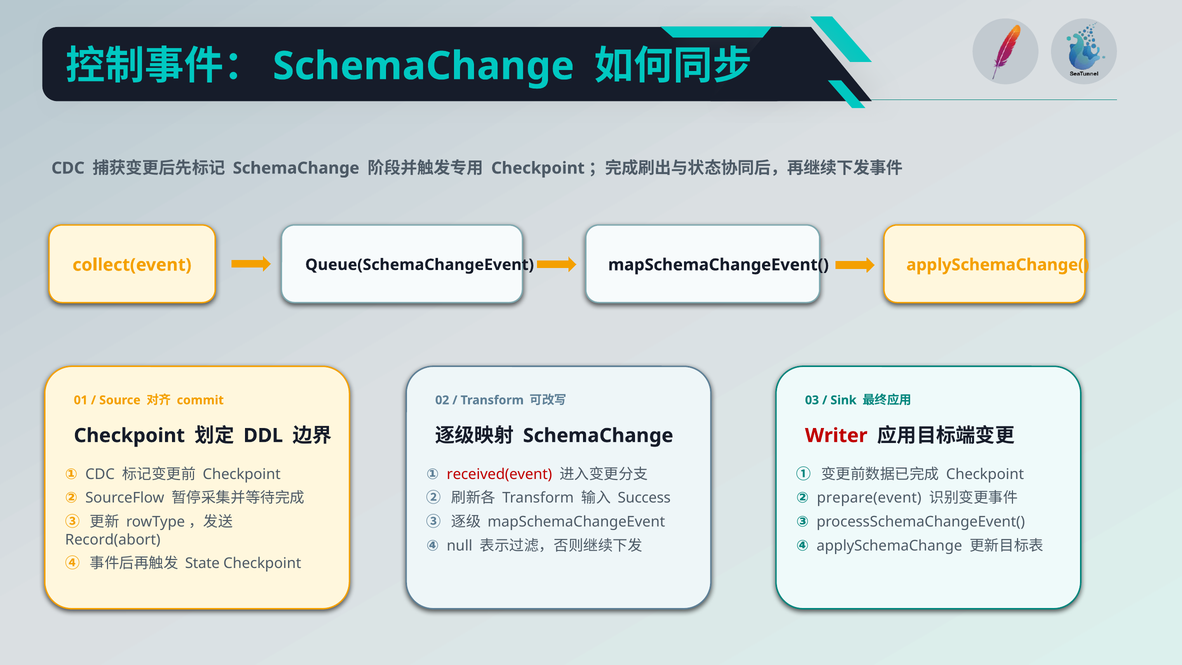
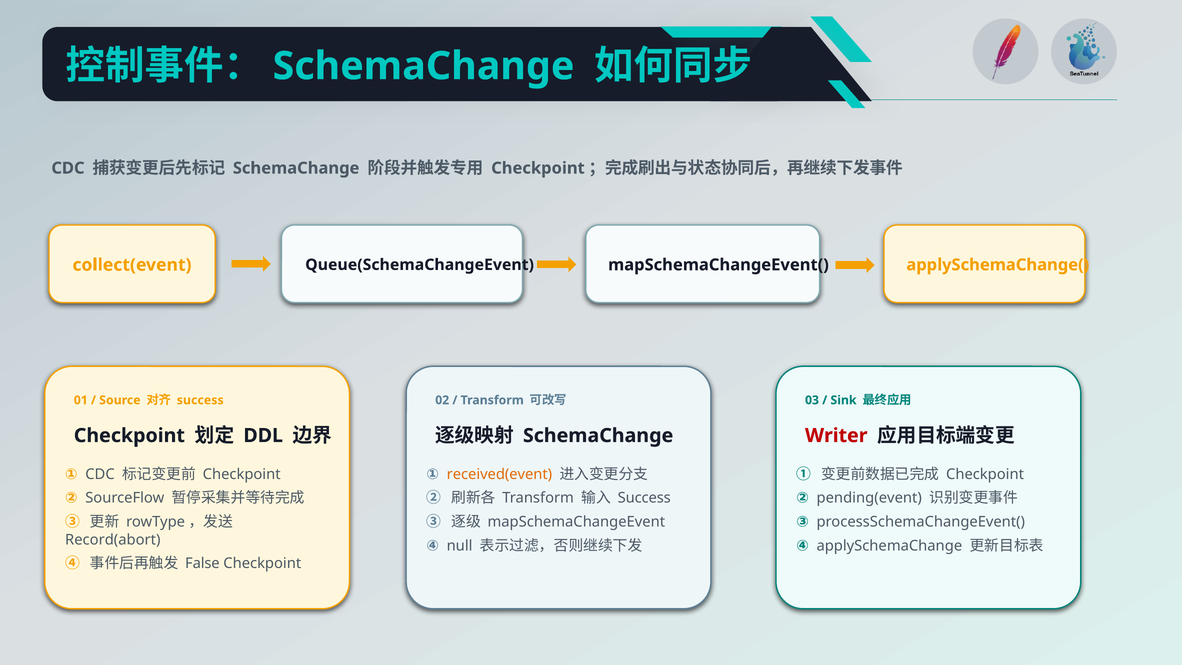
commit: commit -> success (200, 400)
received(event colour: red -> orange (499, 474)
prepare(event: prepare(event -> pending(event (869, 498)
State: State -> False (202, 563)
